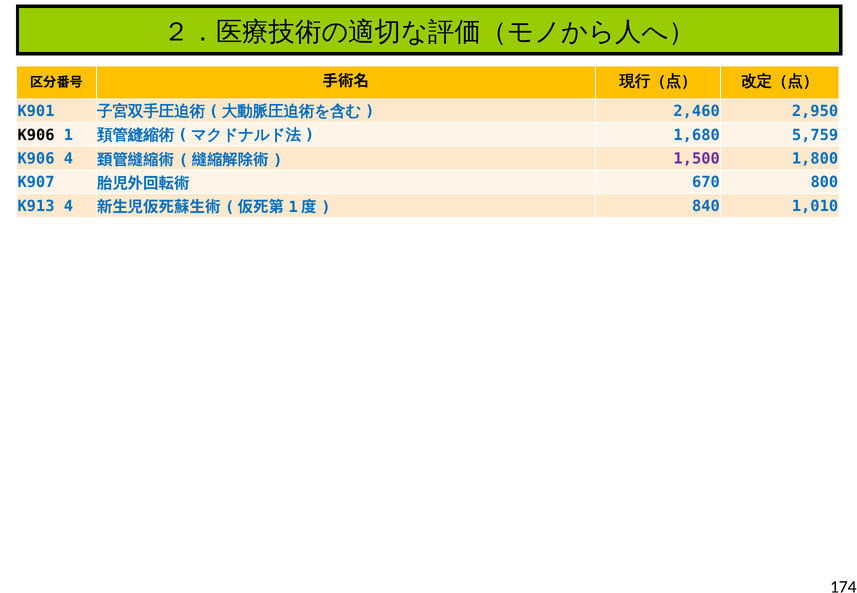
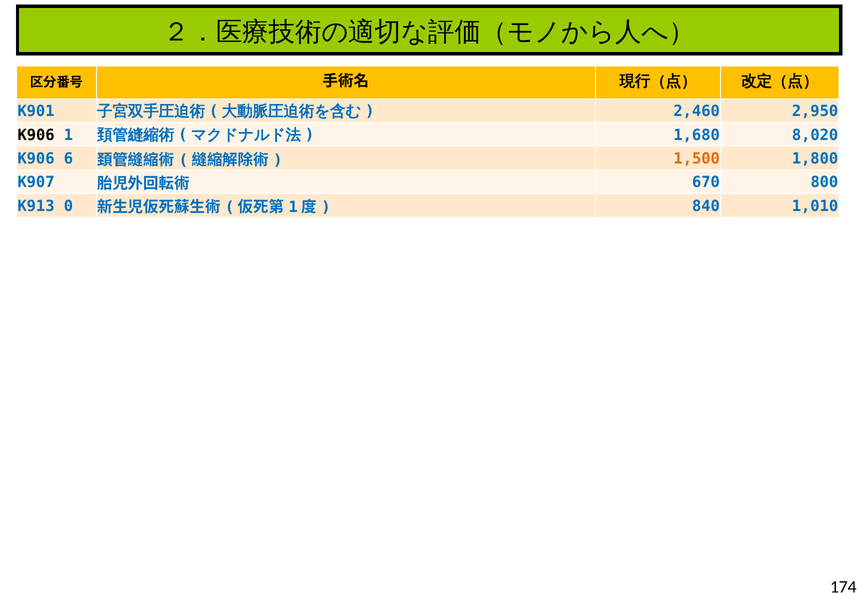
5,759: 5,759 -> 8,020 (815, 135)
K906 4: 4 -> 6 (68, 159)
1,500 colour: purple -> orange (697, 159)
K913 4: 4 -> 0 (68, 206)
